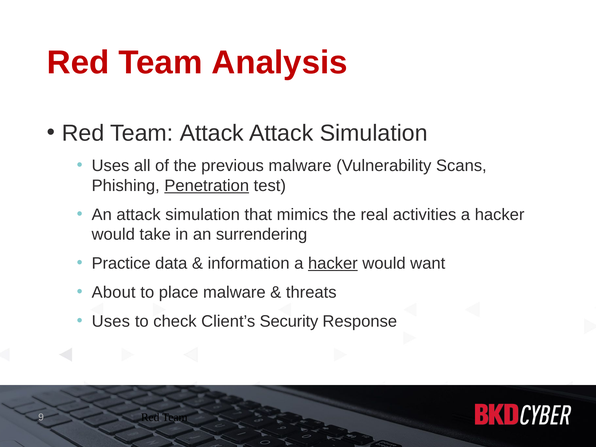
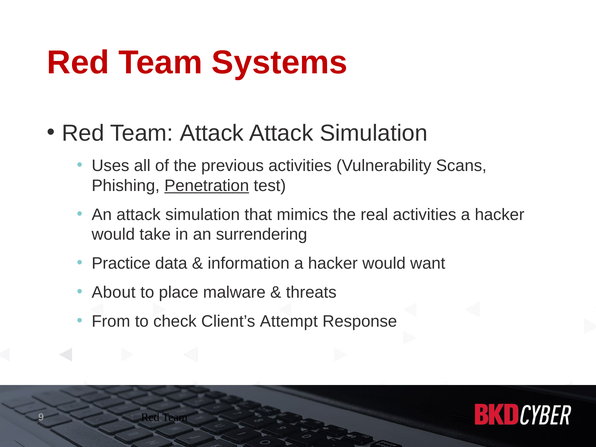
Analysis: Analysis -> Systems (280, 63)
previous malware: malware -> activities (300, 166)
hacker underline: present -> none (333, 263)
Uses: Uses -> From (111, 321)
Security: Security -> Attempt (289, 321)
